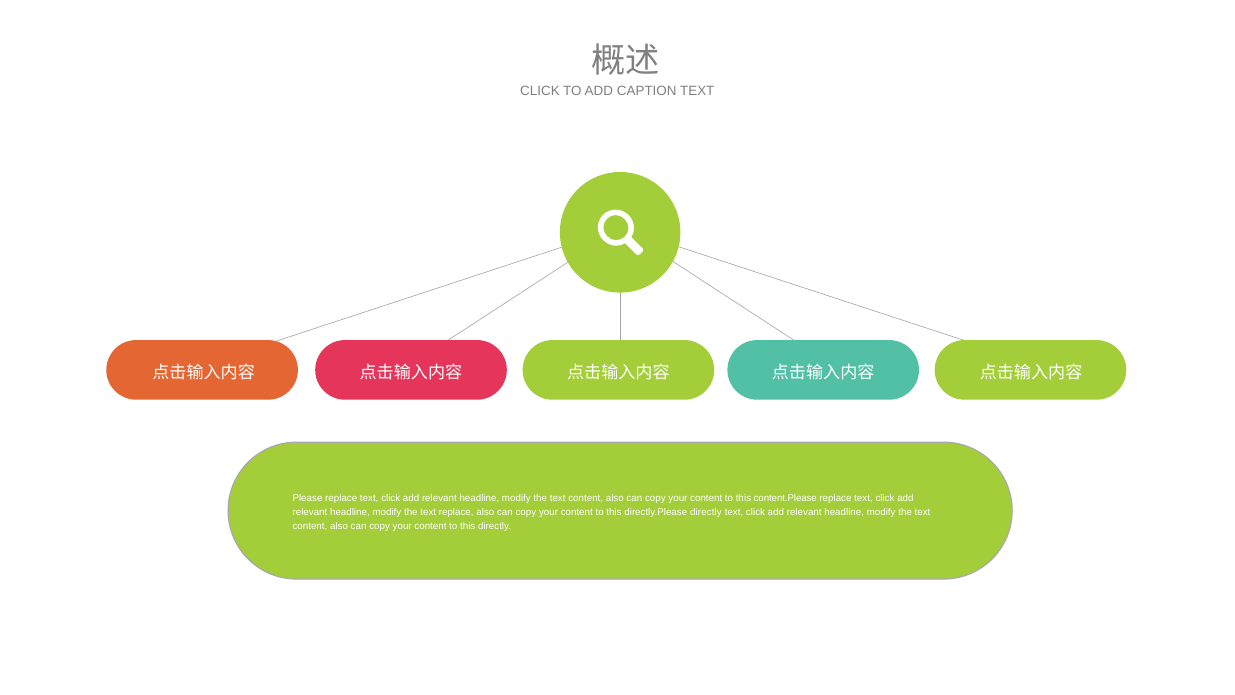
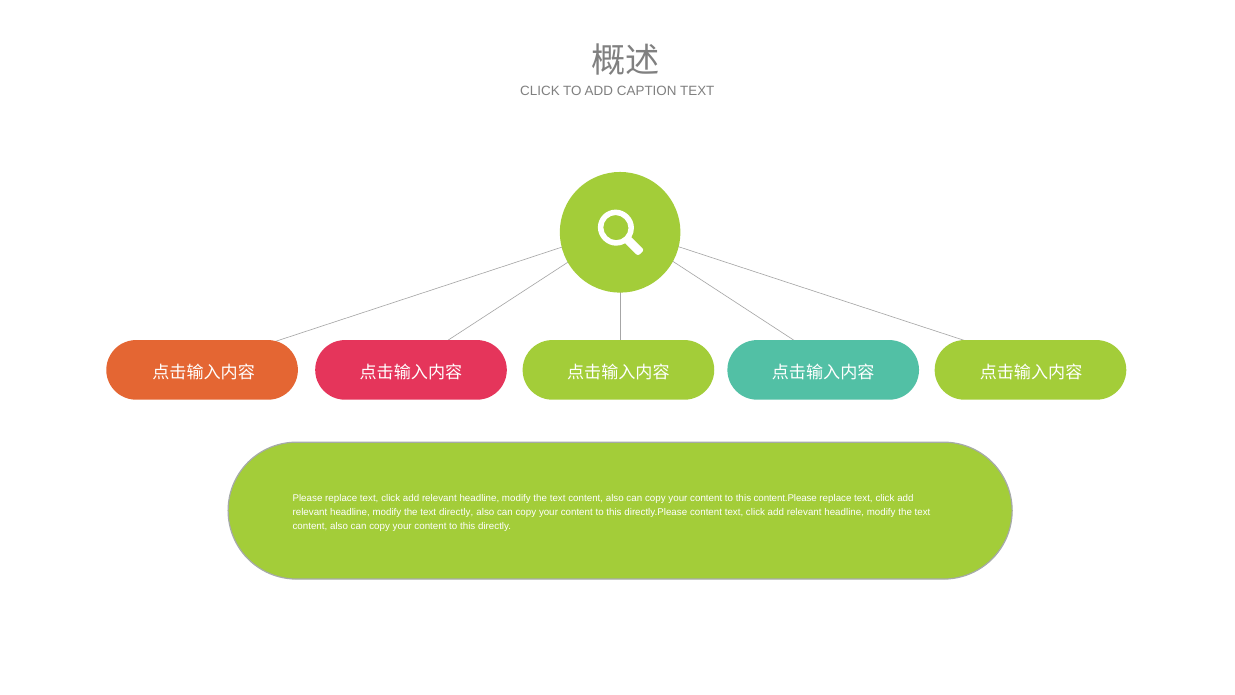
text replace: replace -> directly (456, 512)
directly.Please directly: directly -> content (706, 512)
